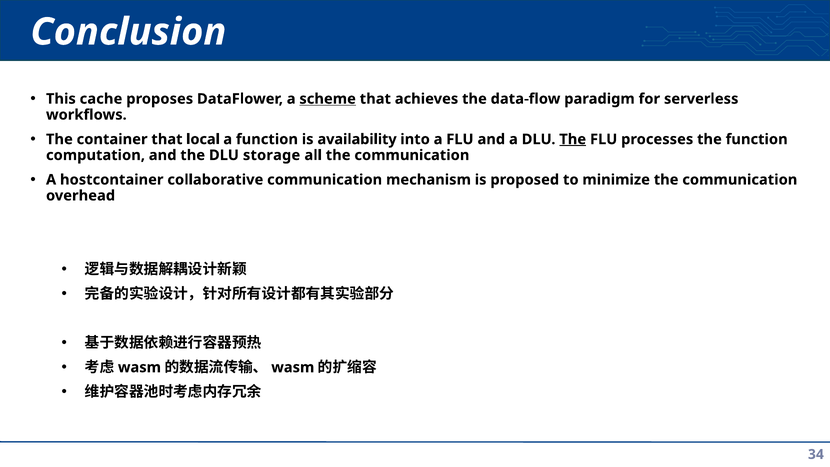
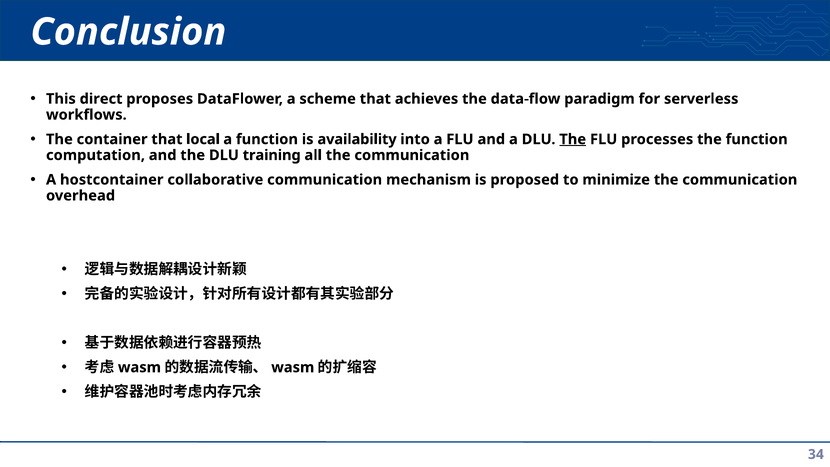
cache: cache -> direct (101, 99)
scheme underline: present -> none (328, 99)
storage: storage -> training (272, 155)
